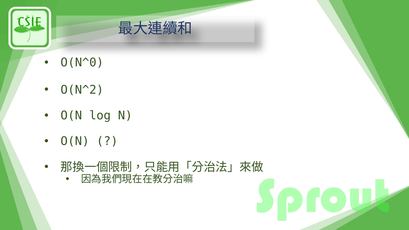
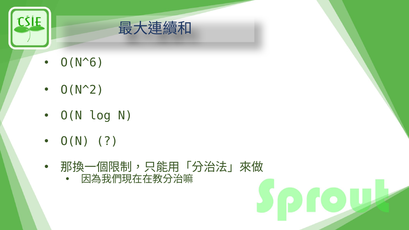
O(N^0: O(N^0 -> O(N^6 (82, 63)
